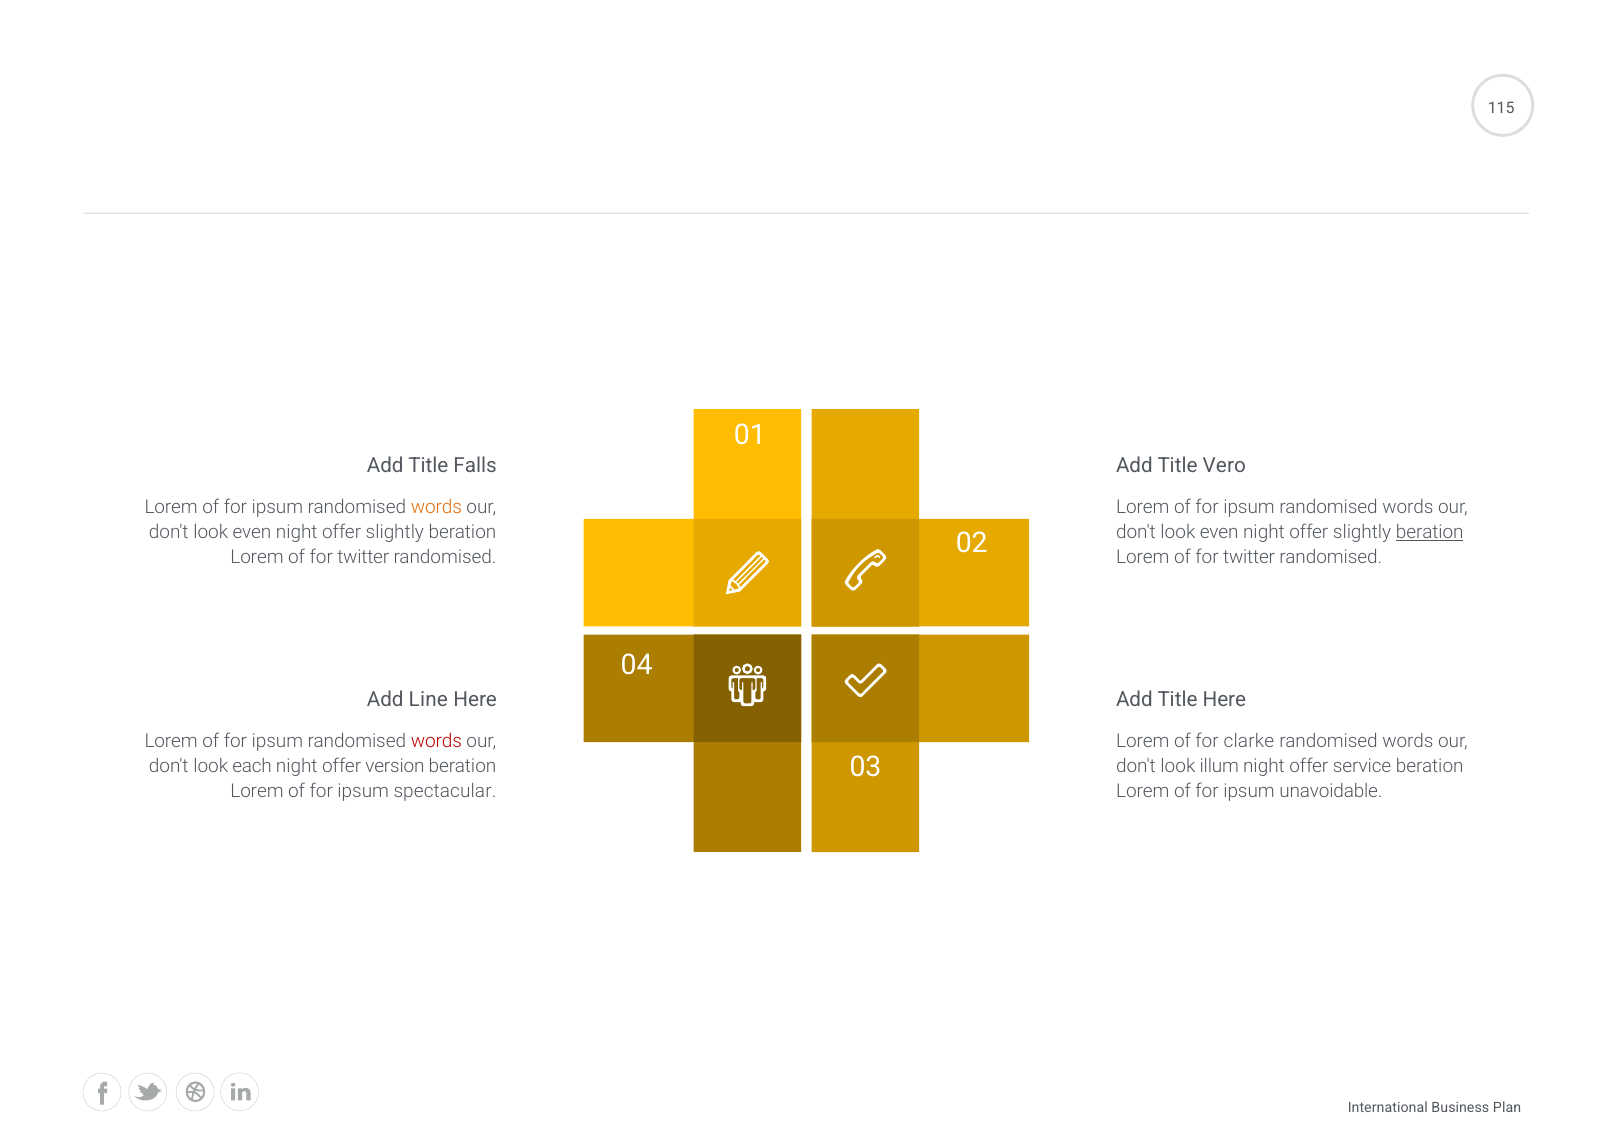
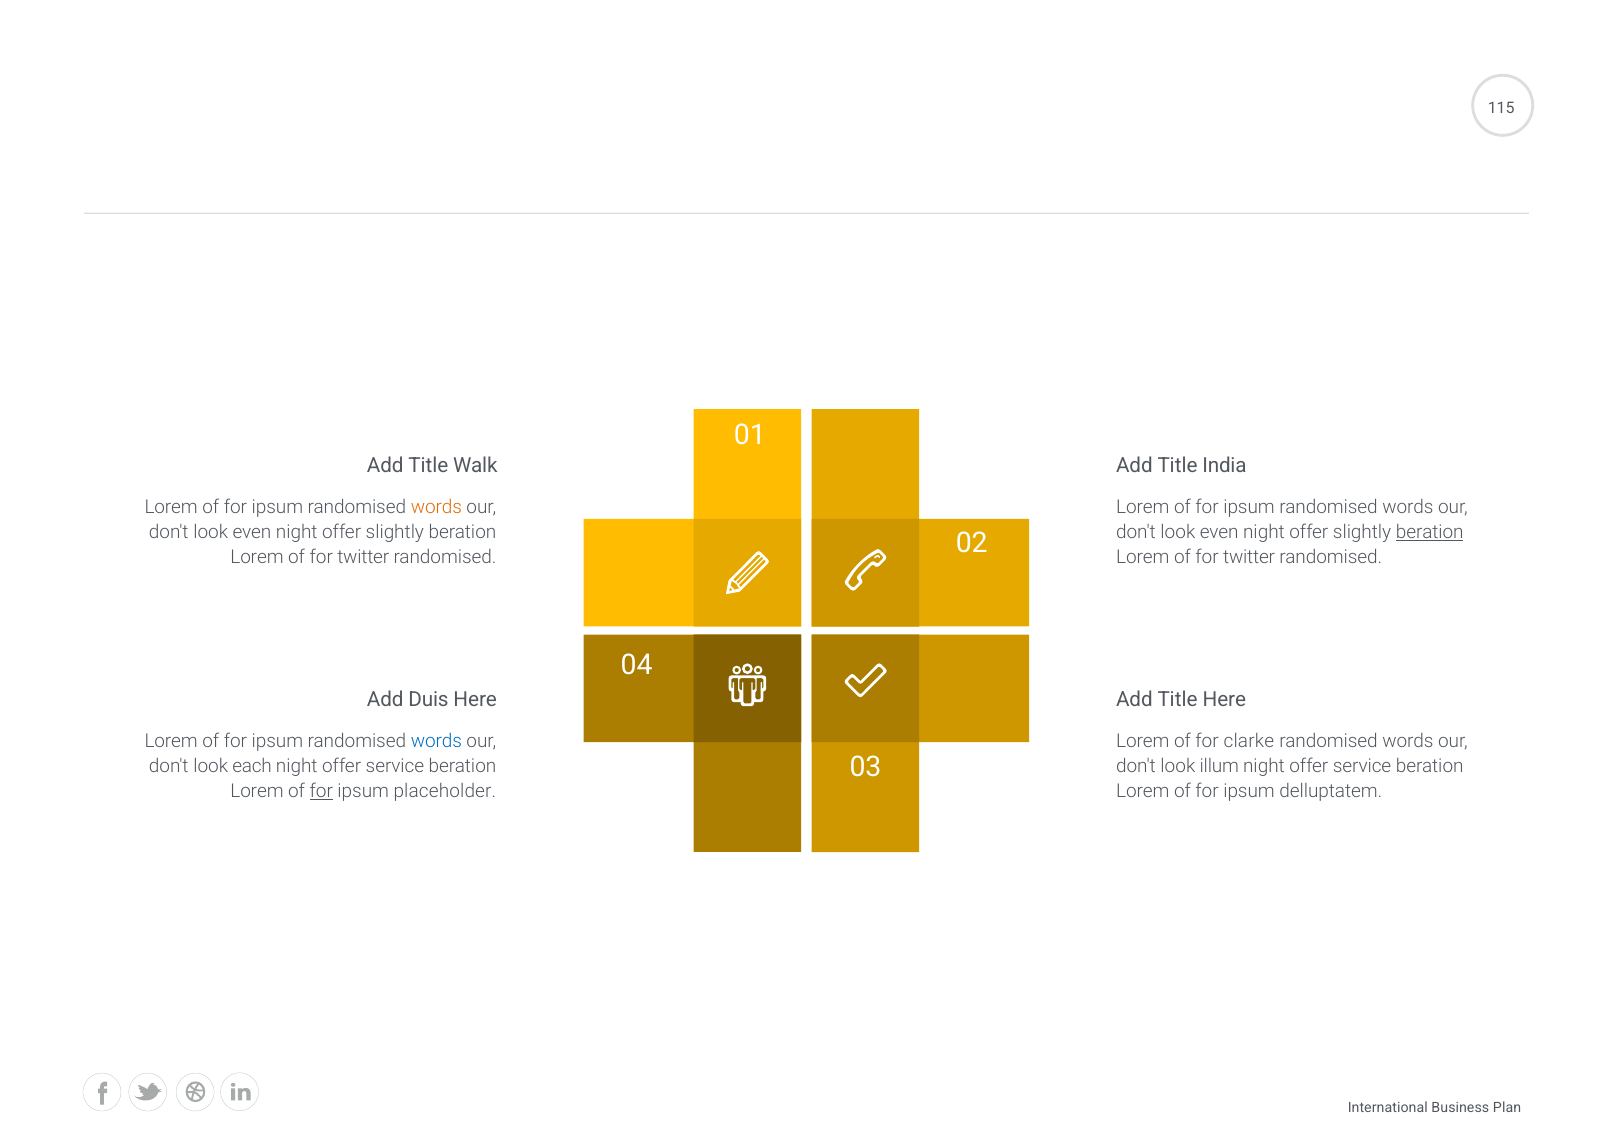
Falls: Falls -> Walk (475, 465)
Vero: Vero -> India (1224, 465)
Line: Line -> Duis (428, 700)
words colour: red -> blue (436, 741)
version: version -> service (395, 766)
for underline: none -> present (321, 791)
spectacular: spectacular -> placeholder (445, 791)
unavoidable: unavoidable -> delluptatem (1331, 791)
